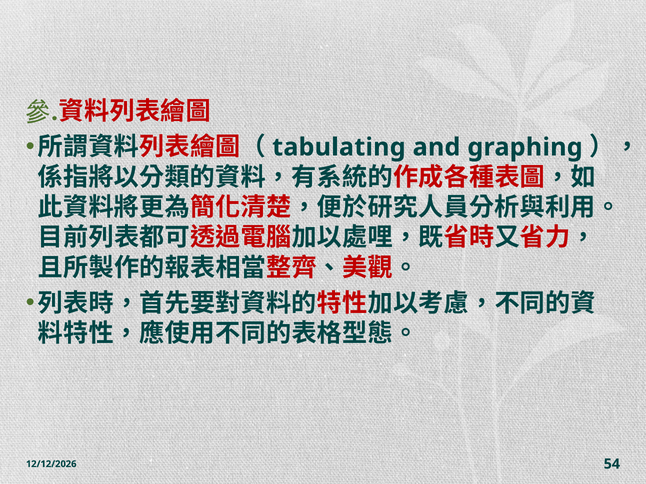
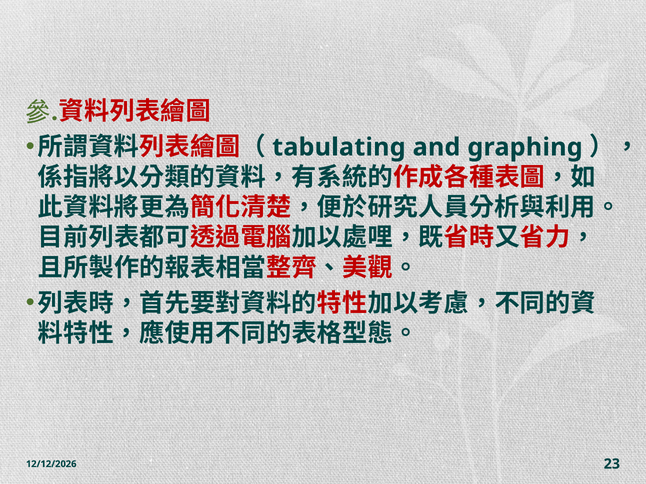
54: 54 -> 23 (612, 464)
